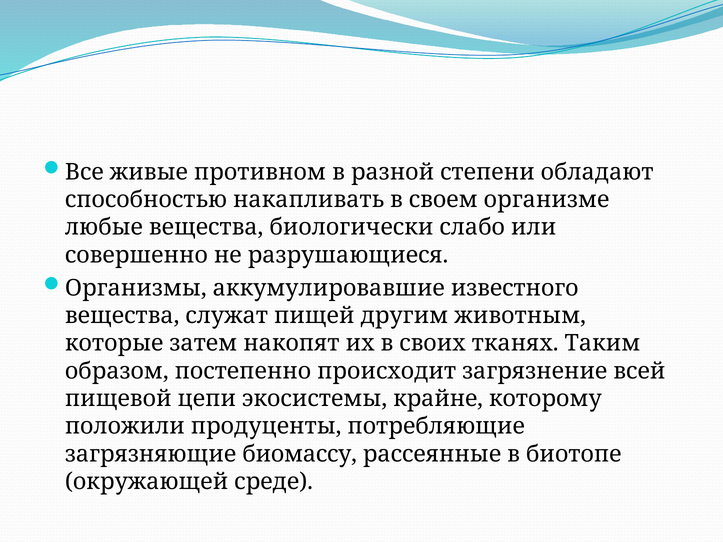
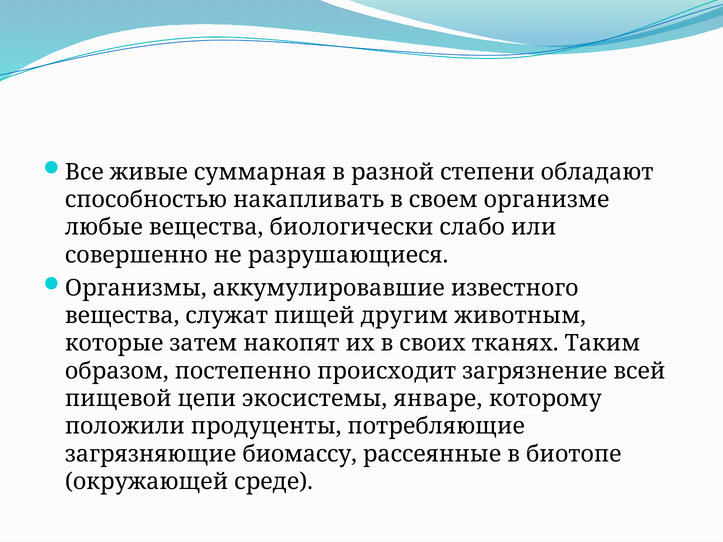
противном: противном -> суммарная (260, 172)
крайне: крайне -> январе (438, 399)
